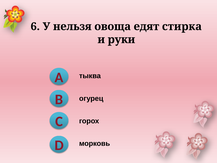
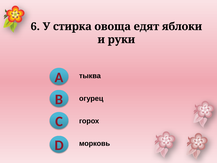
нельзя: нельзя -> стирка (72, 26)
стирка: стирка -> яблоки (182, 26)
